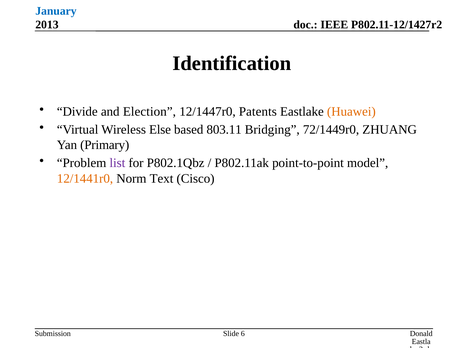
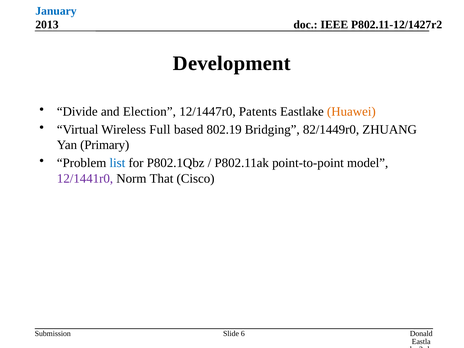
Identification: Identification -> Development (232, 63)
Else: Else -> Full (160, 130)
803.11: 803.11 -> 802.19 (224, 130)
72/1449r0: 72/1449r0 -> 82/1449r0 (331, 130)
list colour: purple -> blue (117, 163)
12/1441r0 colour: orange -> purple (85, 179)
Text: Text -> That (162, 179)
